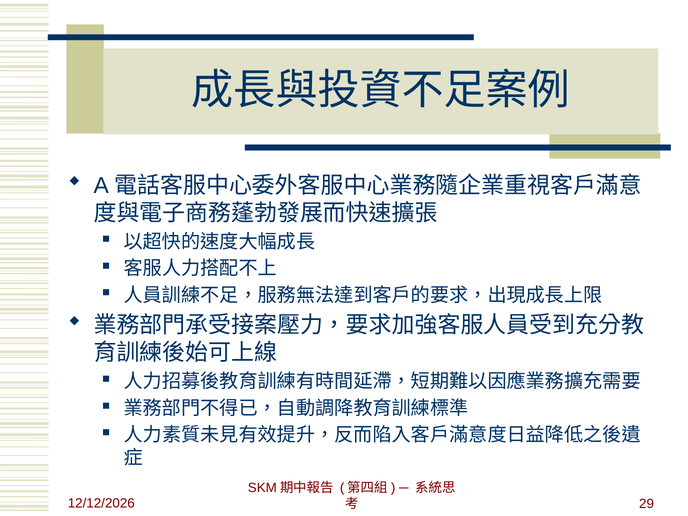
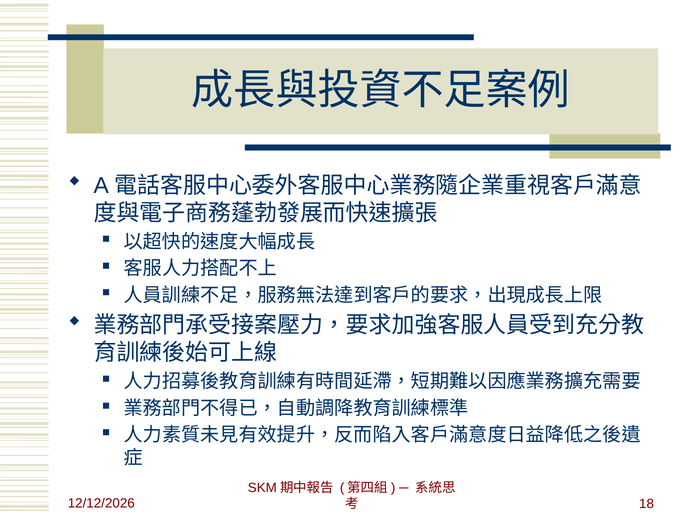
29: 29 -> 18 (647, 504)
